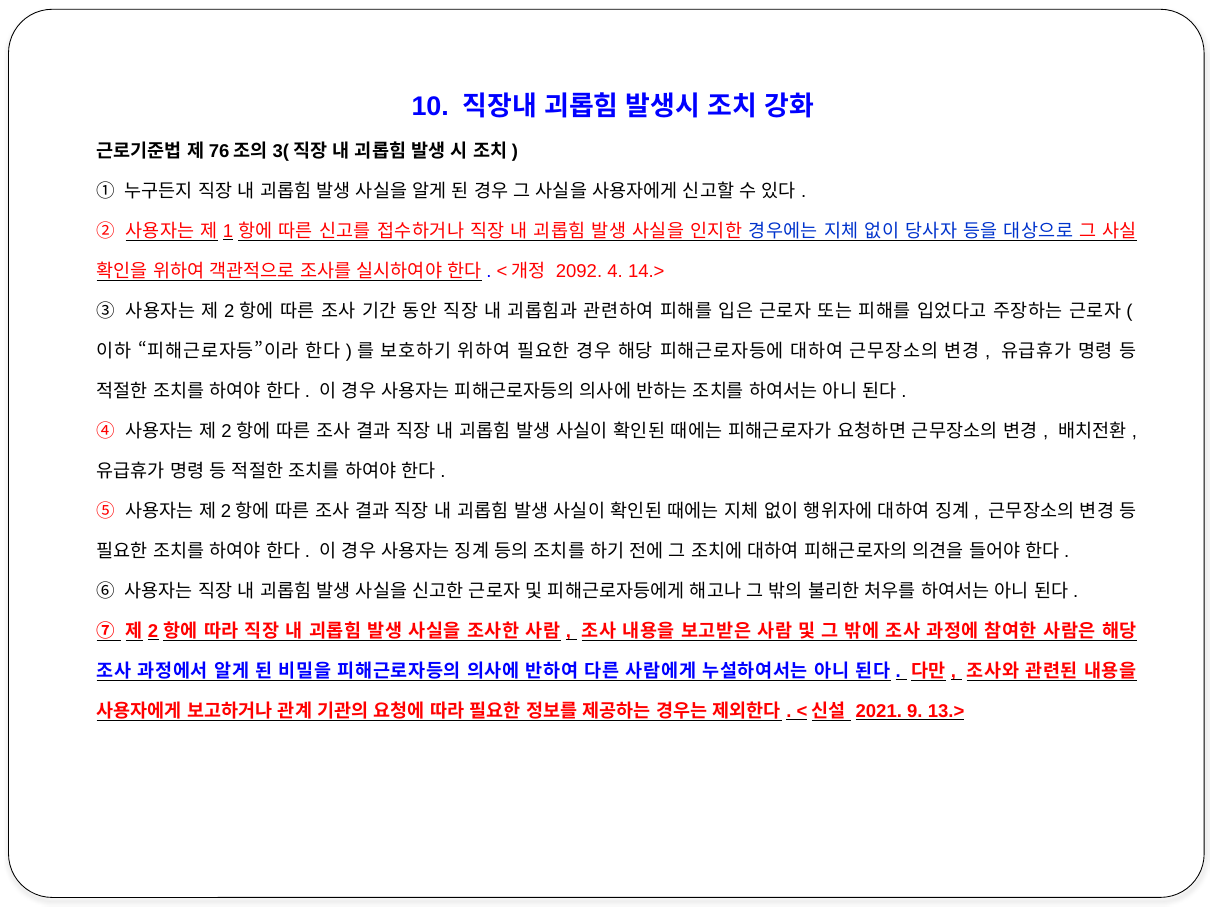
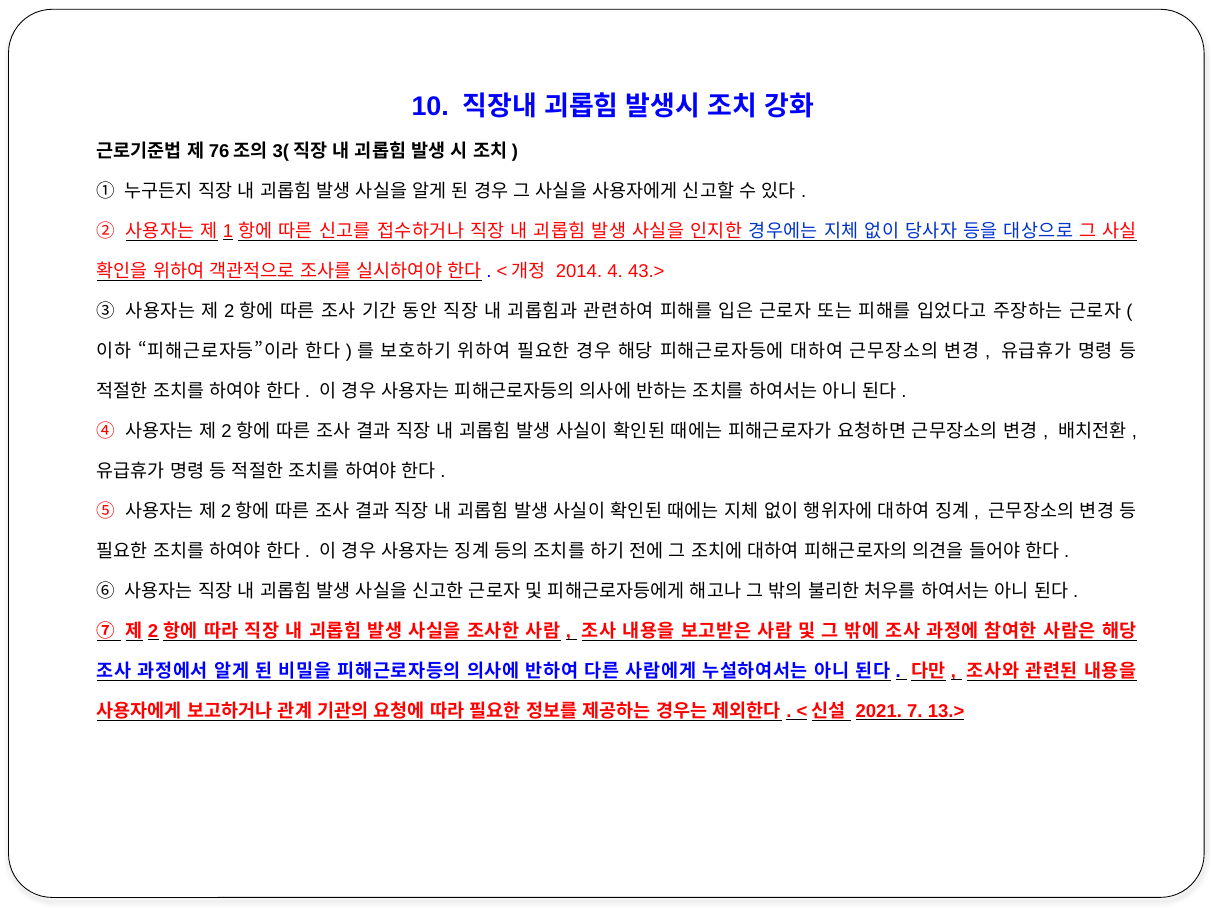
2092: 2092 -> 2014 (579, 271)
14.>: 14.> -> 43.> (646, 271)
9: 9 -> 7 (915, 712)
